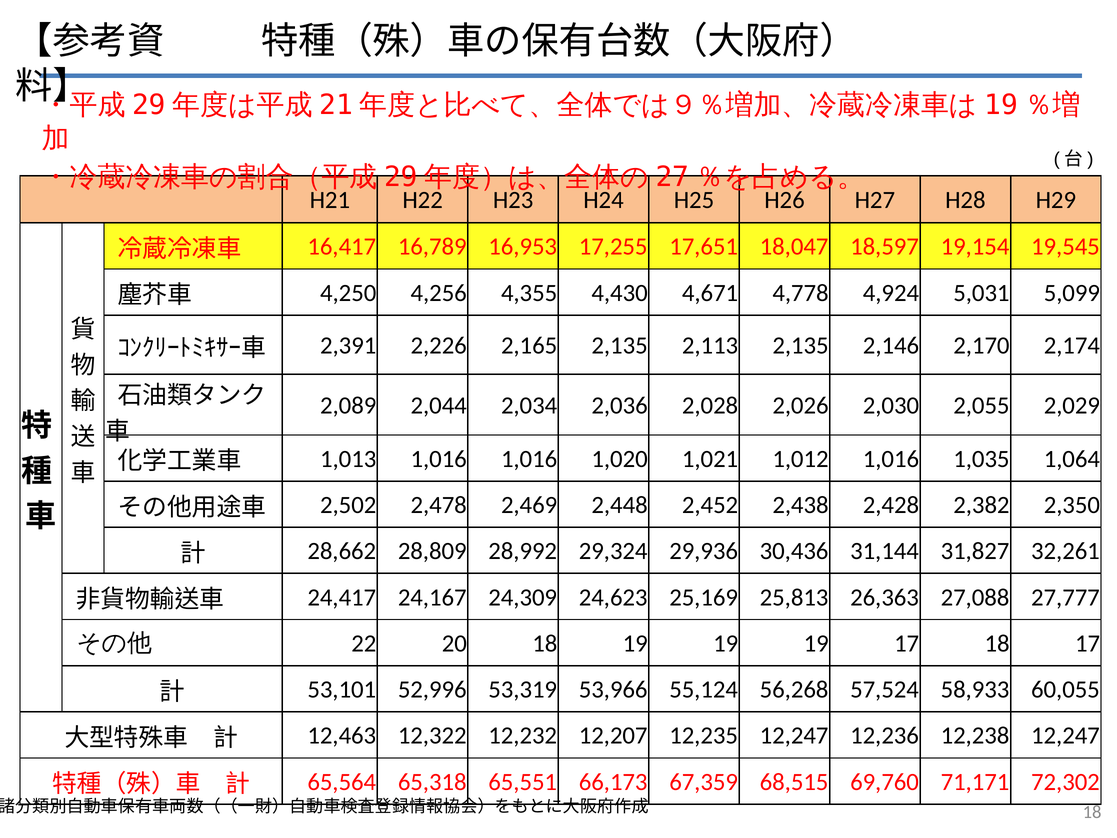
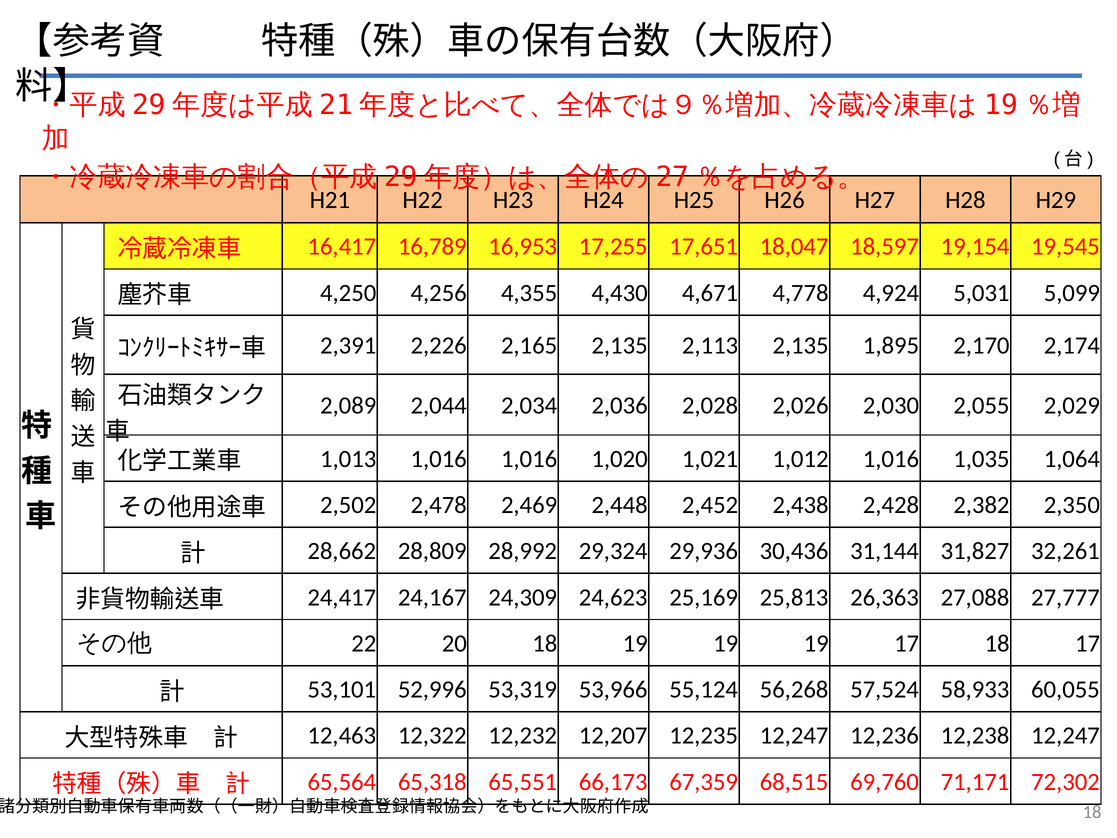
2,146: 2,146 -> 1,895 (891, 345)
